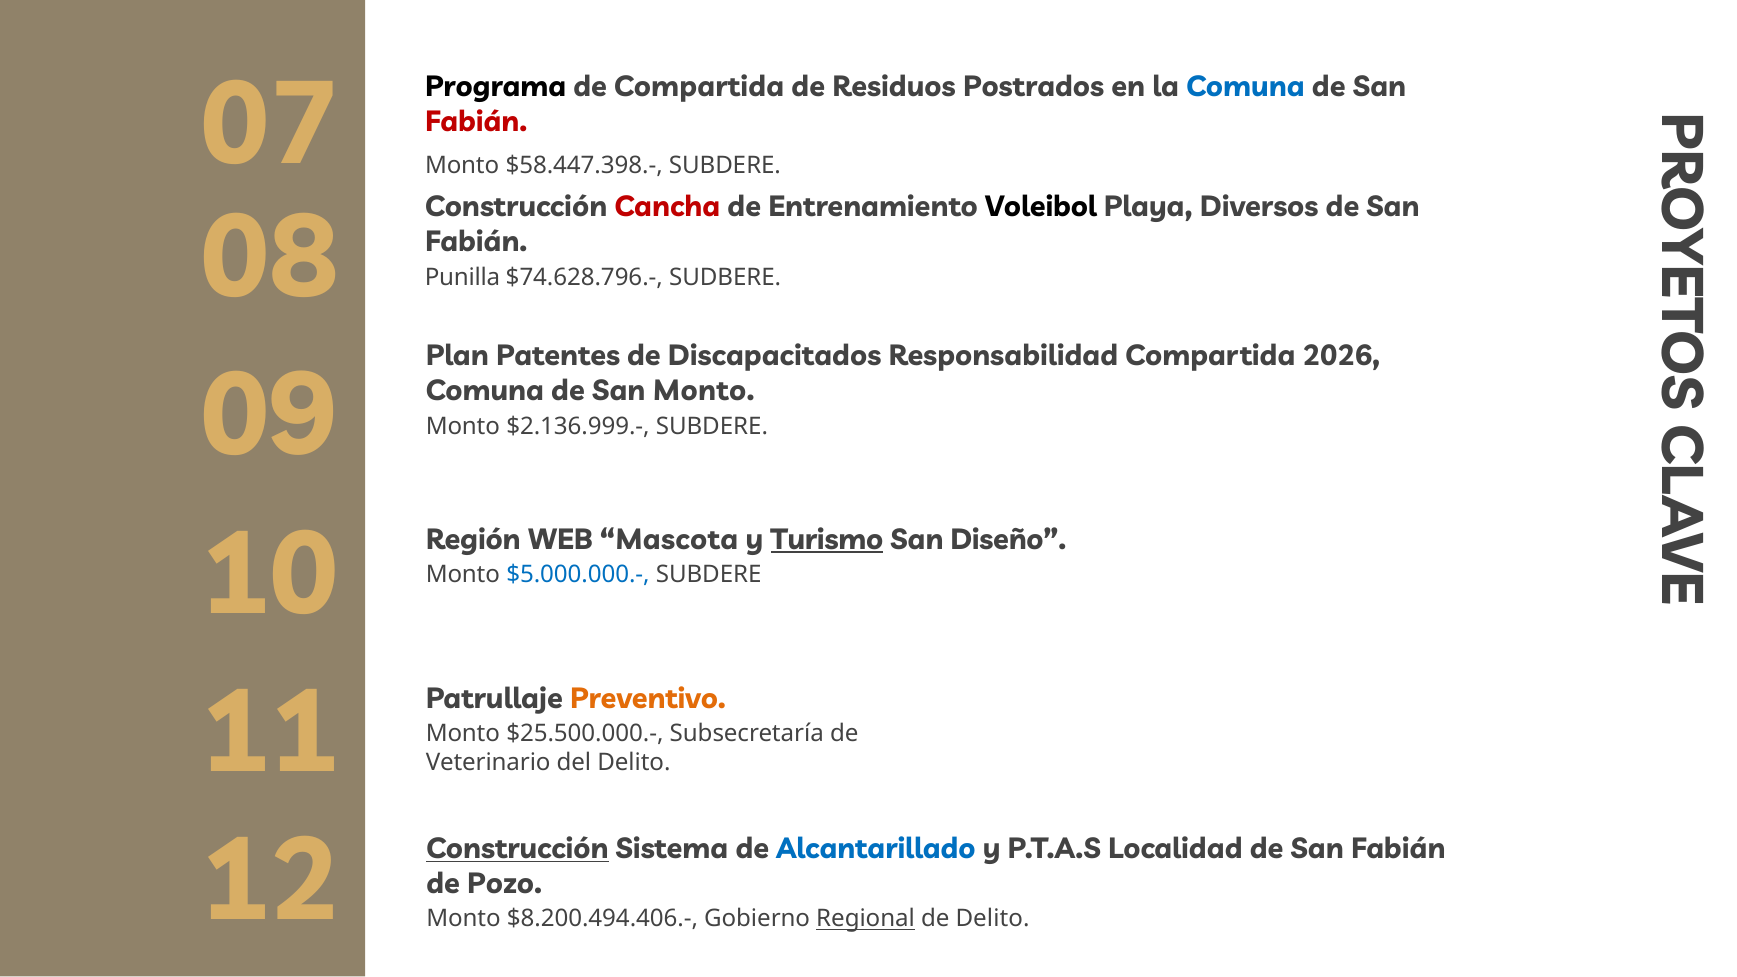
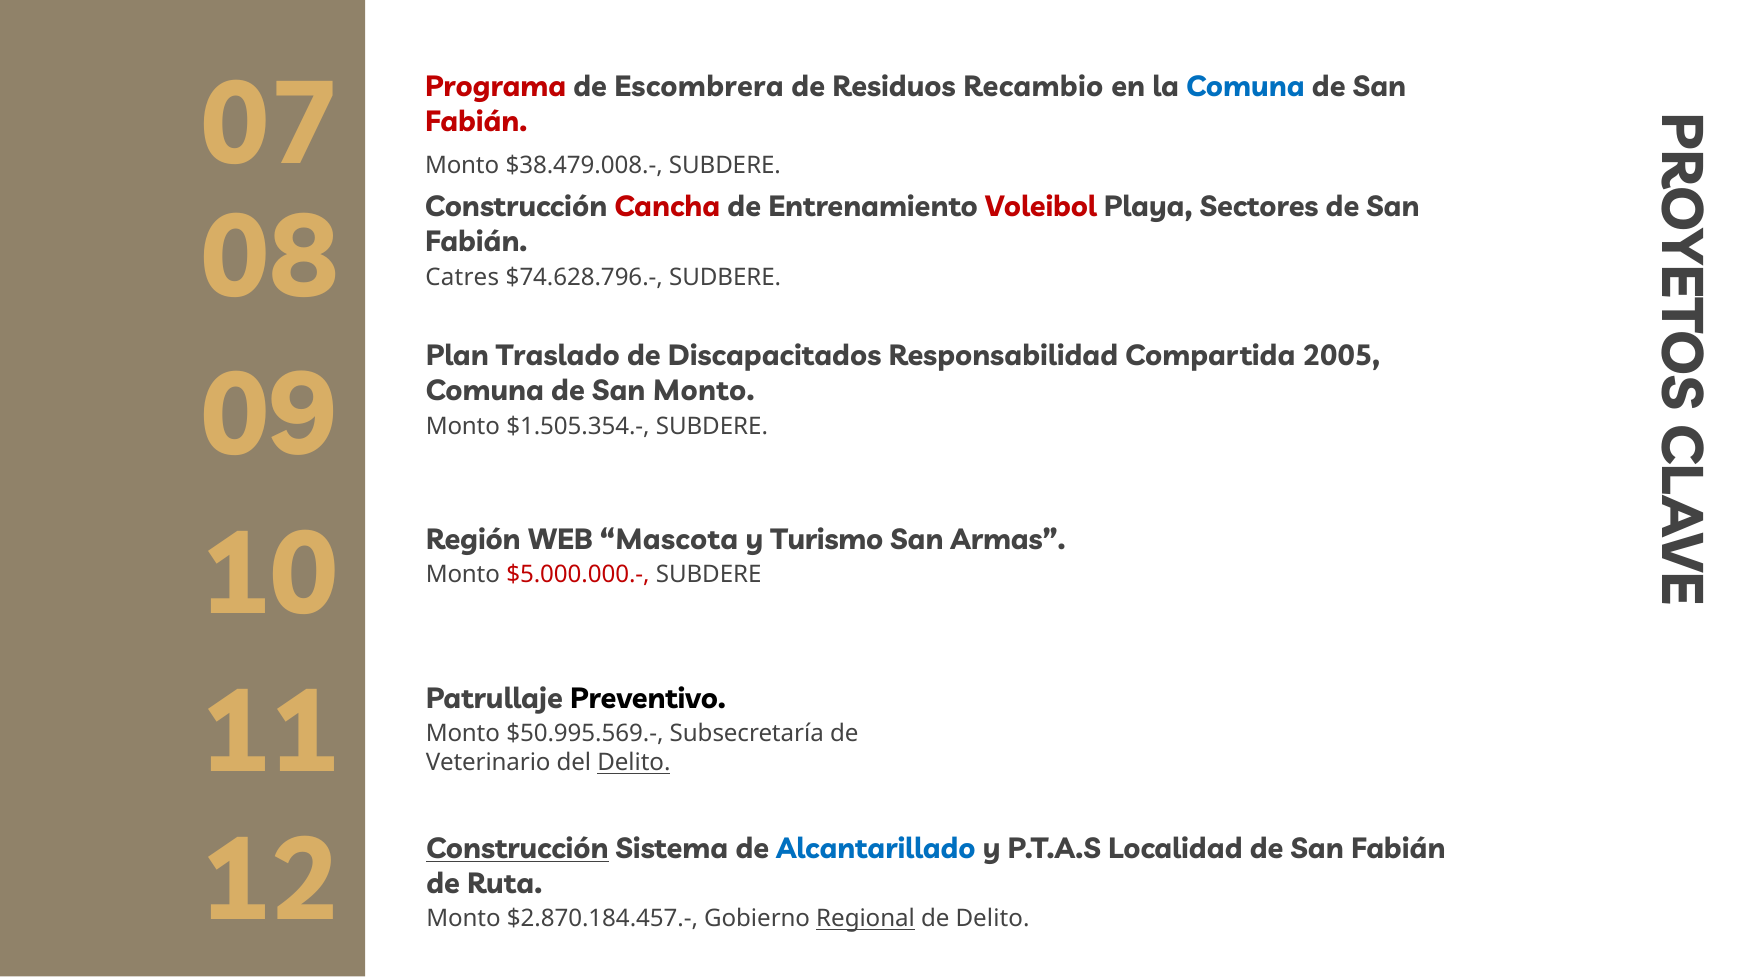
Programa colour: black -> red (496, 87)
de Compartida: Compartida -> Escombrera (699, 87)
Postrados: Postrados -> Recambio (1033, 87)
$58.447.398.-: $58.447.398.- -> $38.479.008.- (584, 165)
Voleibol colour: black -> red (1041, 207)
Diversos: Diversos -> Sectores (1259, 207)
Punilla: Punilla -> Catres (462, 277)
Patentes: Patentes -> Traslado (558, 356)
2026: 2026 -> 2005 (1341, 356)
$2.136.999.-: $2.136.999.- -> $1.505.354.- (578, 426)
Turismo underline: present -> none (827, 540)
Diseño: Diseño -> Armas (1008, 540)
$5.000.000.- colour: blue -> red (578, 575)
Preventivo colour: orange -> black (648, 699)
$25.500.000.-: $25.500.000.- -> $50.995.569.- (585, 734)
Delito underline: none -> present (634, 763)
Pozo: Pozo -> Ruta (505, 884)
$8.200.494.406.-: $8.200.494.406.- -> $2.870.184.457.- (602, 919)
